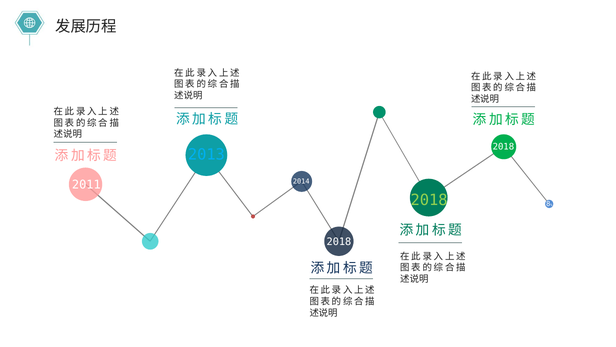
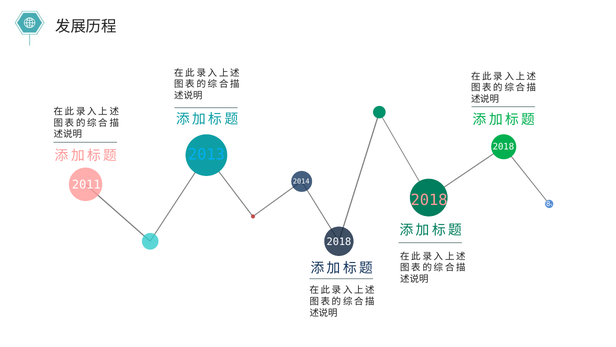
2018 colour: light green -> pink (429, 200)
